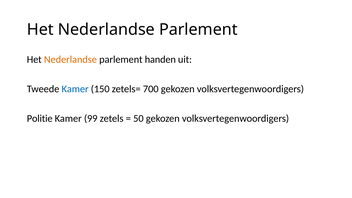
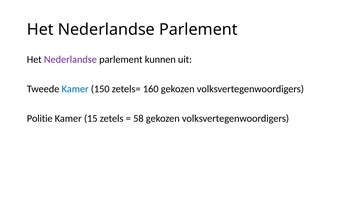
Nederlandse colour: orange -> purple (70, 60)
handen: handen -> kunnen (160, 60)
700: 700 -> 160 (151, 89)
99: 99 -> 15 (91, 119)
50: 50 -> 58 (138, 119)
